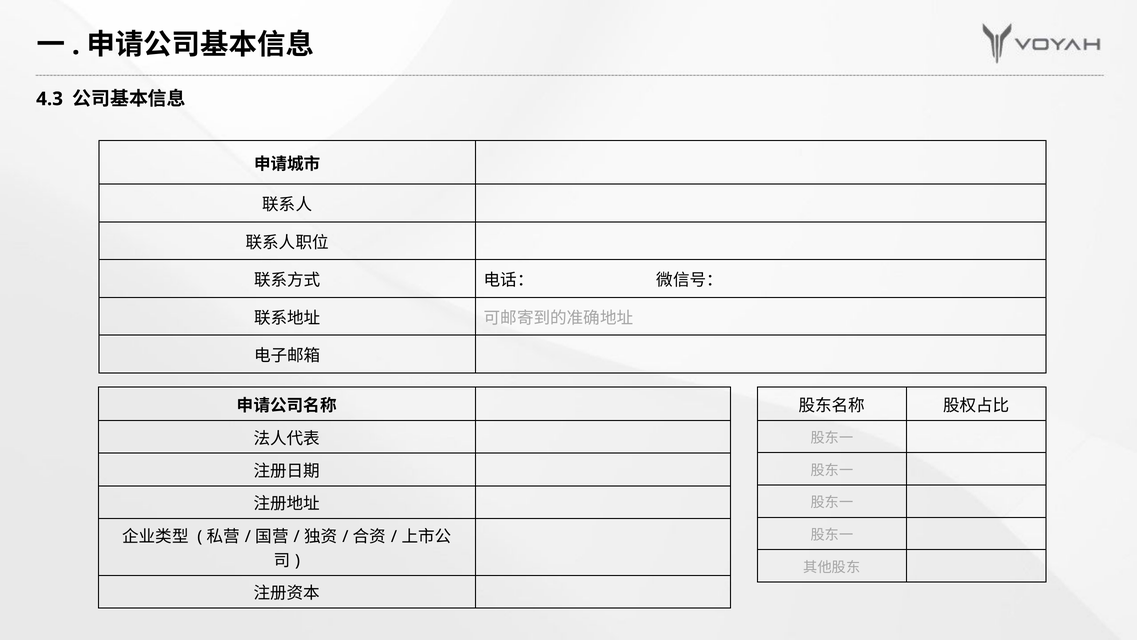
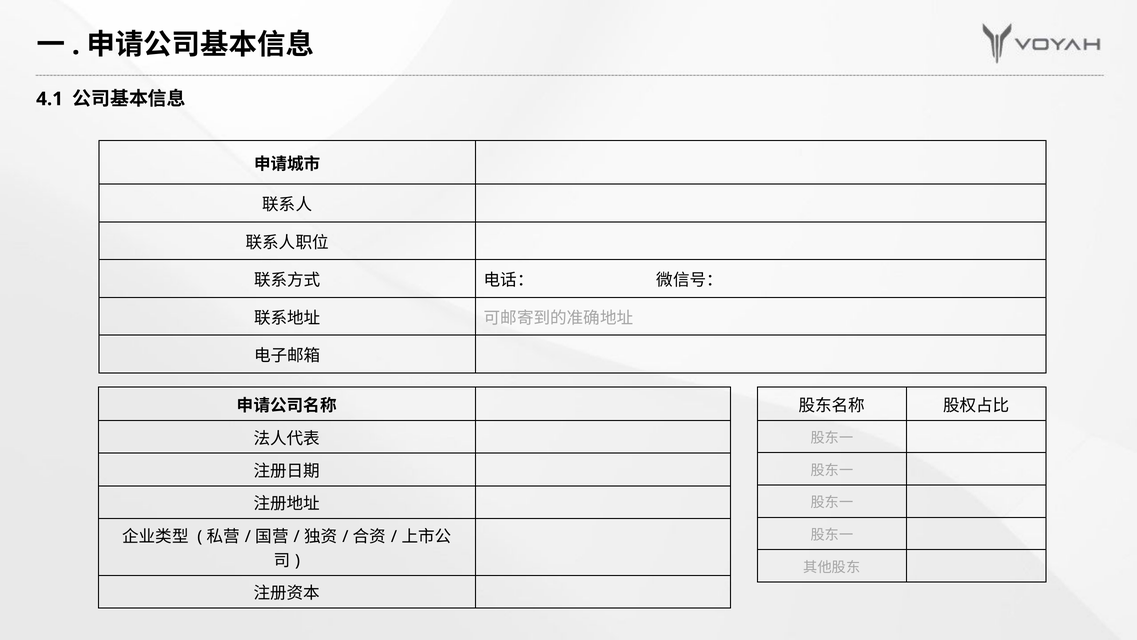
4.3: 4.3 -> 4.1 (50, 99)
